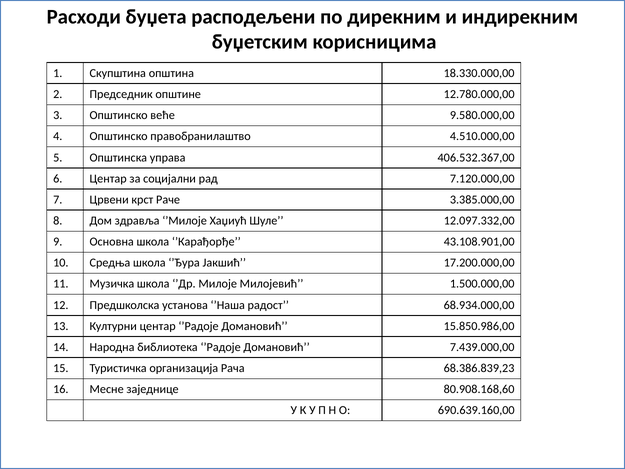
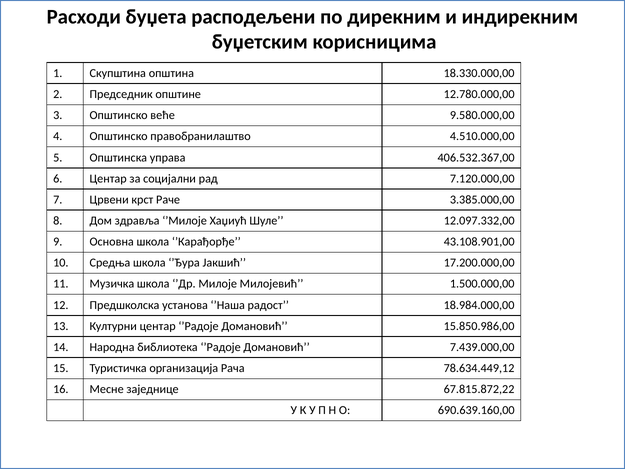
68.934.000,00: 68.934.000,00 -> 18.984.000,00 (479, 305)
68.386.839,23: 68.386.839,23 -> 78.634.449,12 (479, 368)
80.908.168,60: 80.908.168,60 -> 67.815.872,22 (479, 389)
